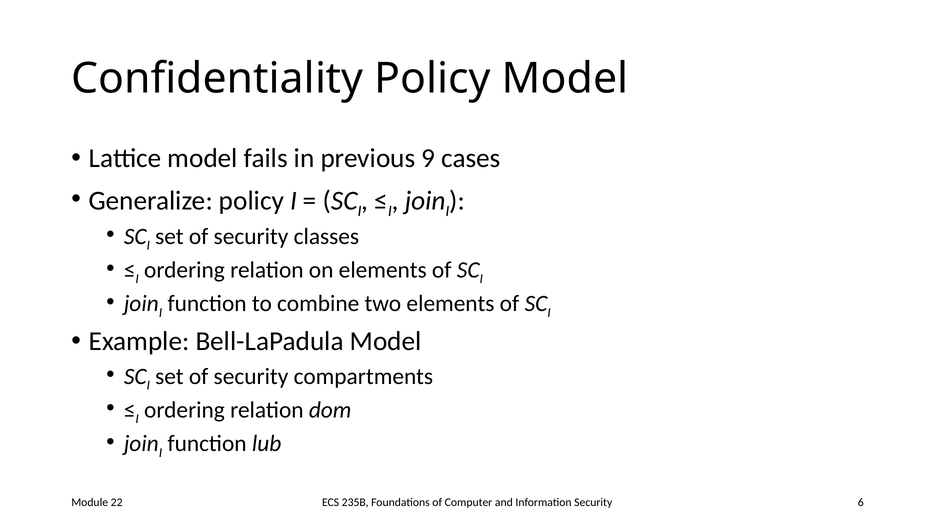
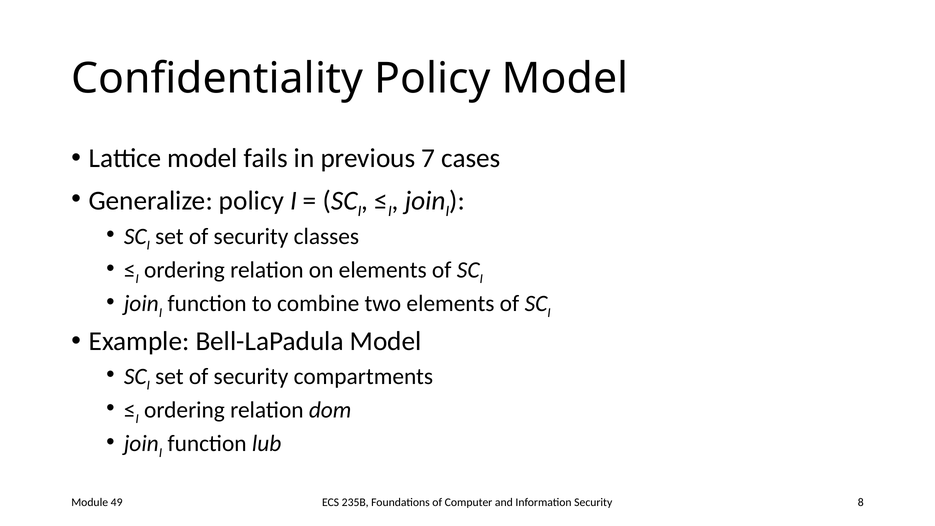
9: 9 -> 7 (428, 158)
6: 6 -> 8 (861, 502)
22: 22 -> 49 (117, 502)
